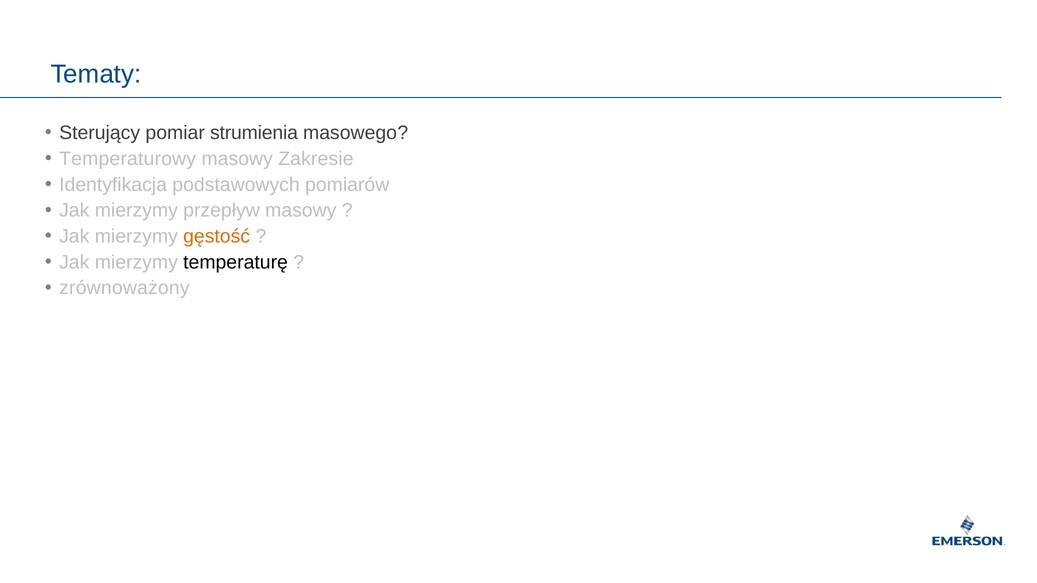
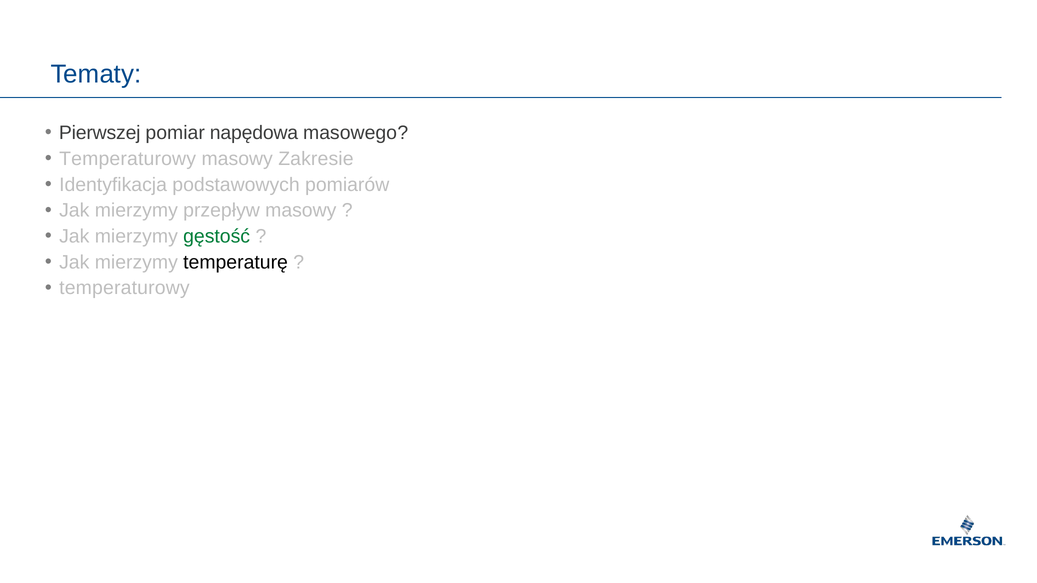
Sterujący: Sterujący -> Pierwszej (100, 133)
strumienia: strumienia -> napędowa (254, 133)
gęstość colour: orange -> green (217, 236)
zrównoważony: zrównoważony -> temperaturowy (124, 288)
